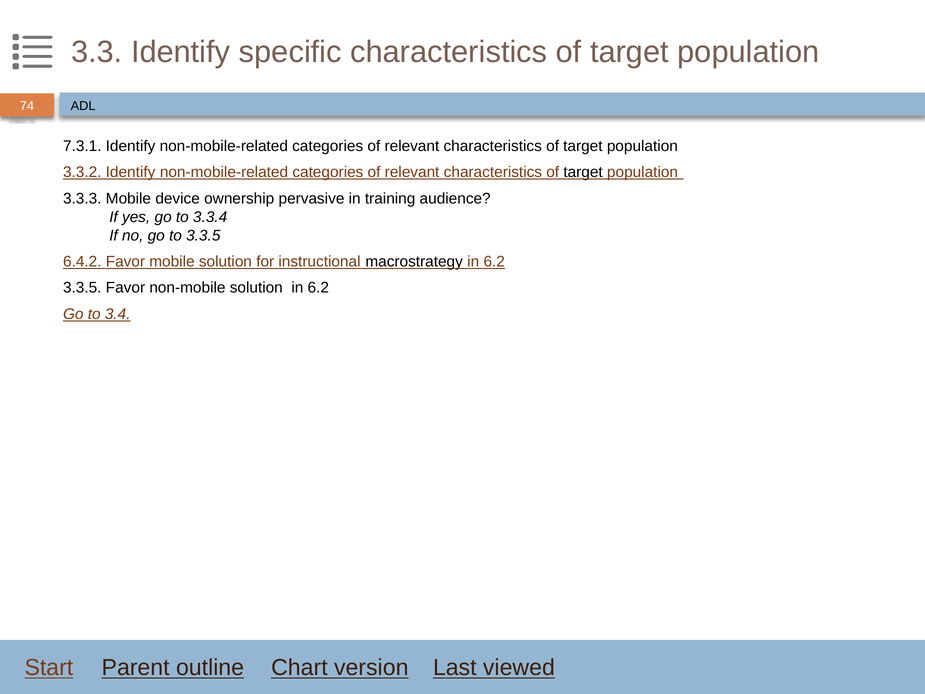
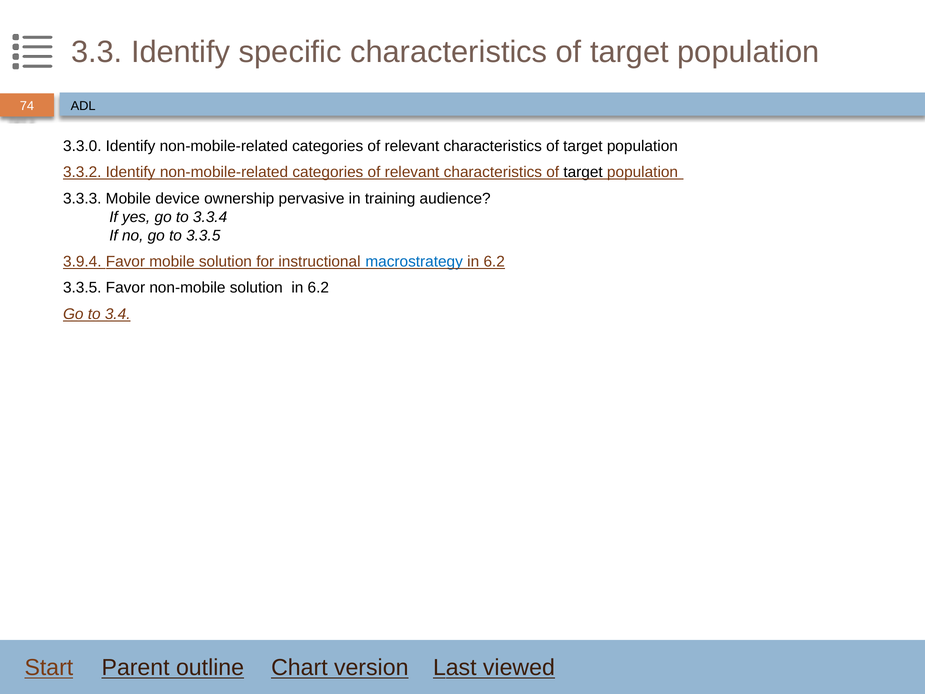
7.3.1: 7.3.1 -> 3.3.0 (82, 146)
6.4.2: 6.4.2 -> 3.9.4 (82, 262)
macrostrategy colour: black -> blue (414, 262)
